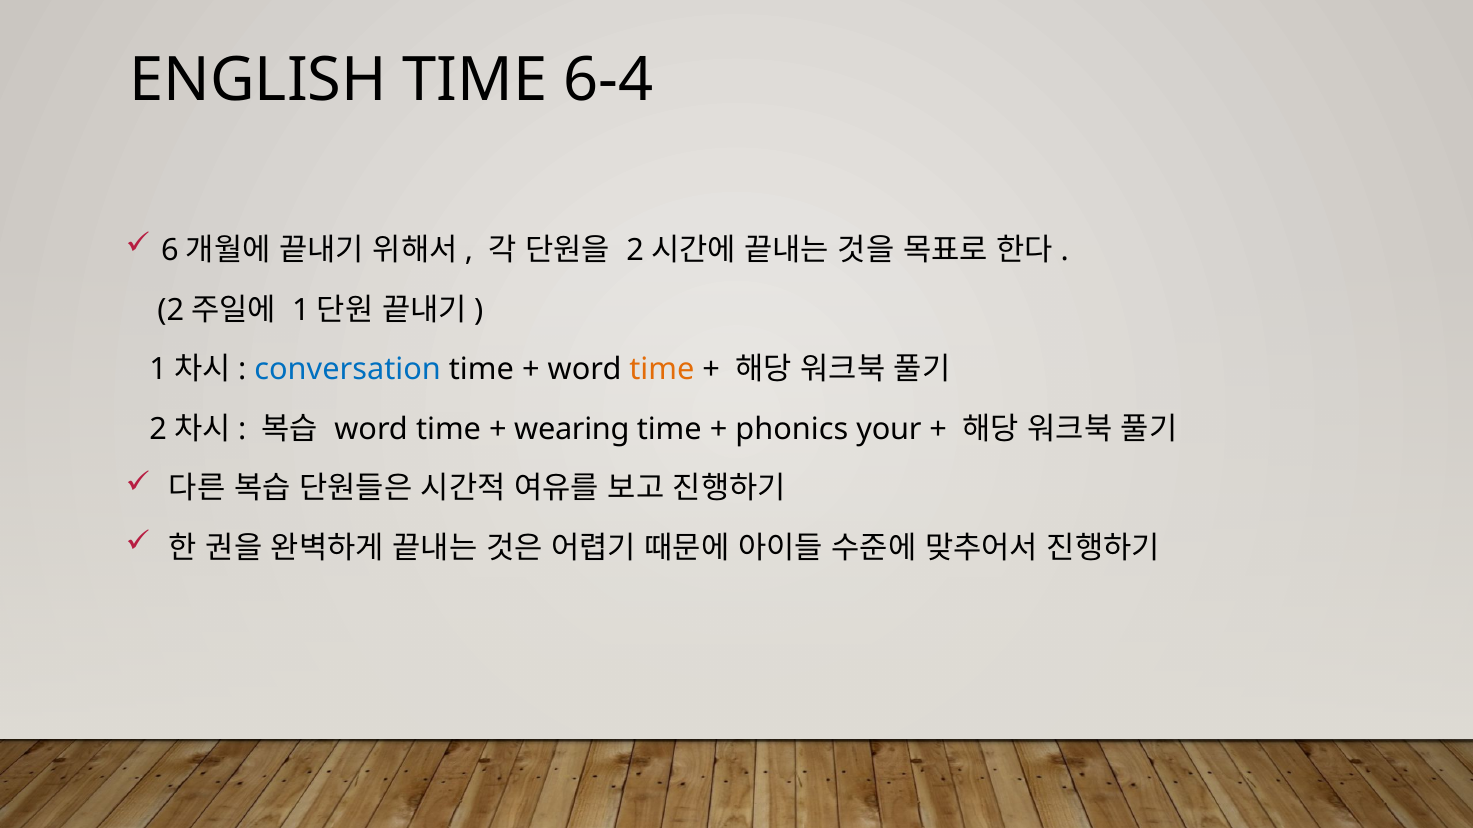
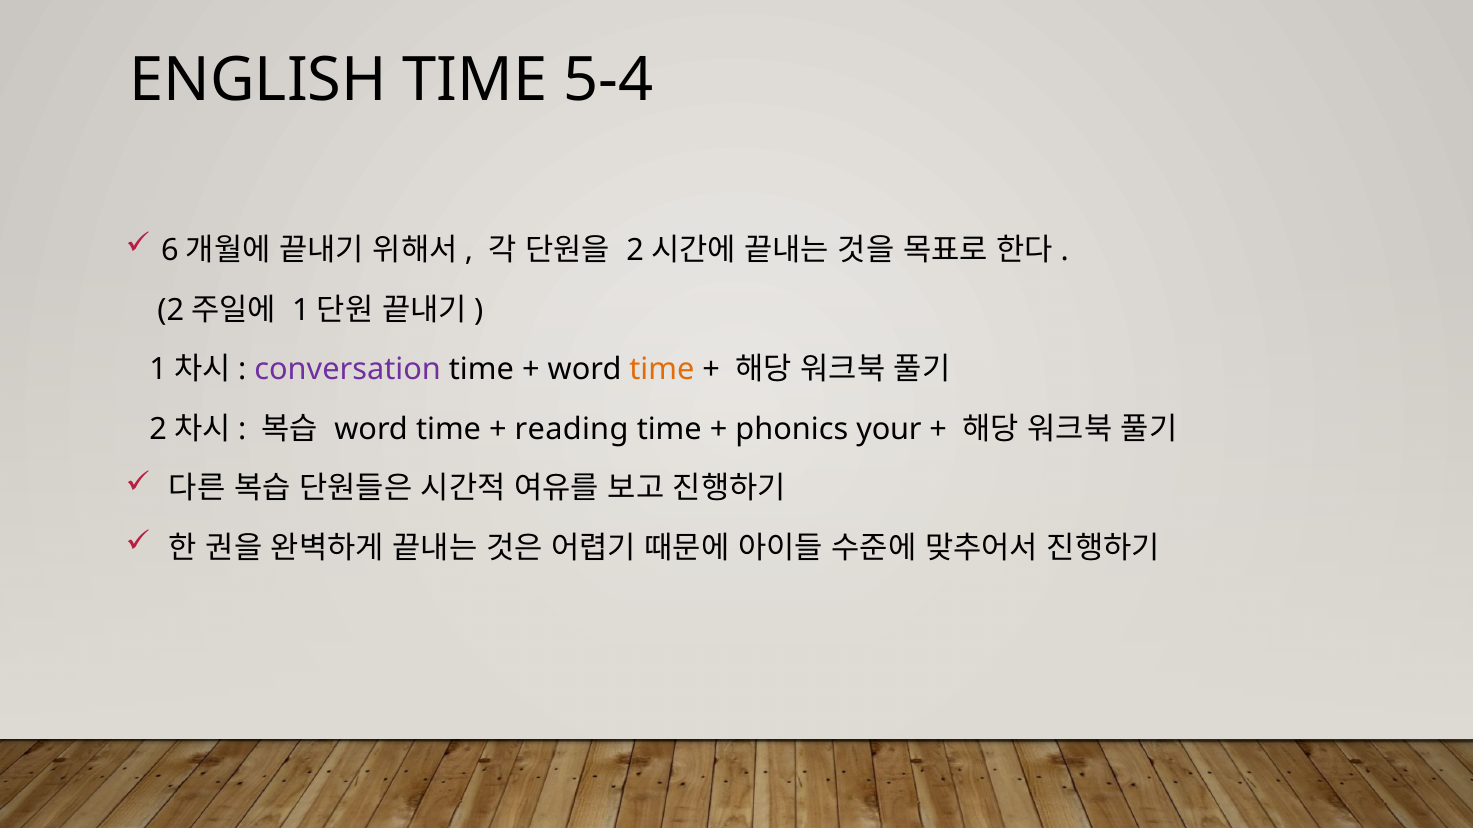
6-4: 6-4 -> 5-4 (608, 80)
conversation colour: blue -> purple (348, 370)
wearing: wearing -> reading (572, 430)
